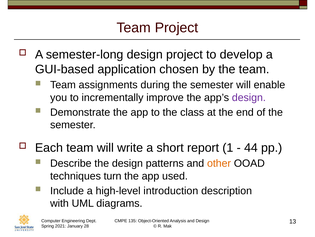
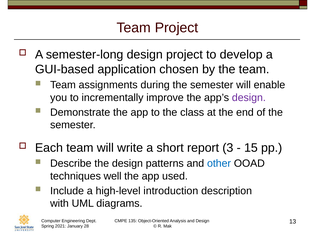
1: 1 -> 3 (228, 147)
44: 44 -> 15 (251, 147)
other colour: orange -> blue (219, 163)
turn: turn -> well (113, 176)
